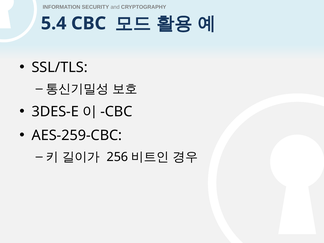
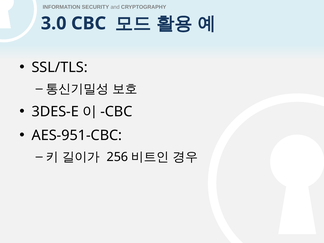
5.4: 5.4 -> 3.0 (54, 23)
AES-259-CBC: AES-259-CBC -> AES-951-CBC (77, 135)
